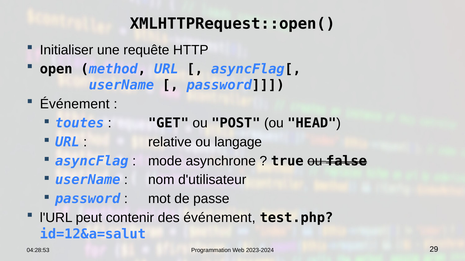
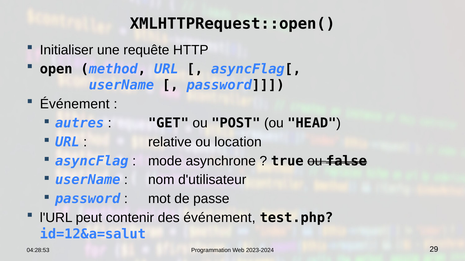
toutes: toutes -> autres (80, 123)
langage: langage -> location (238, 142)
